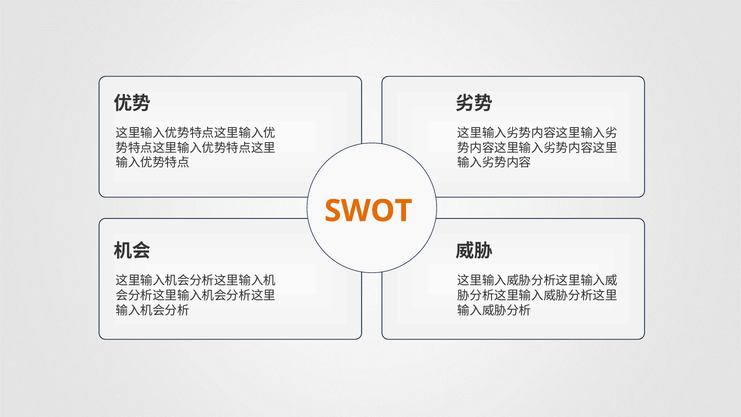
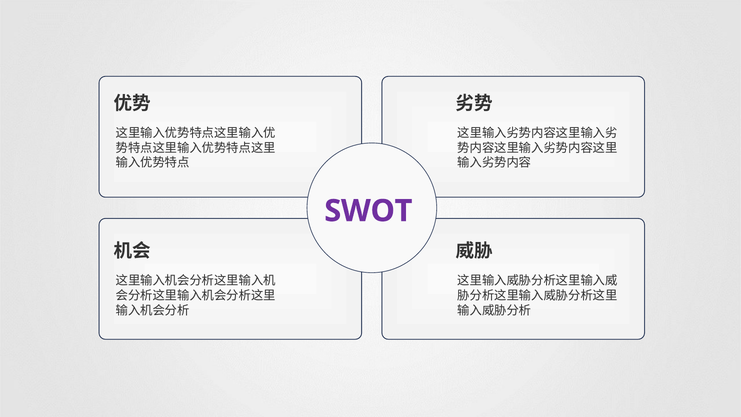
SWOT colour: orange -> purple (368, 211)
